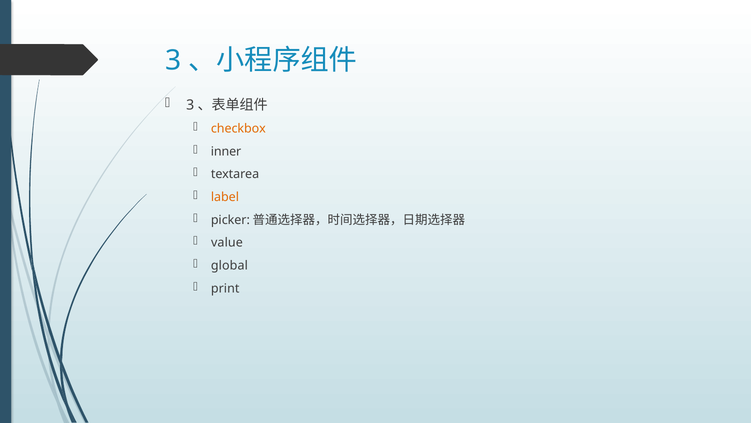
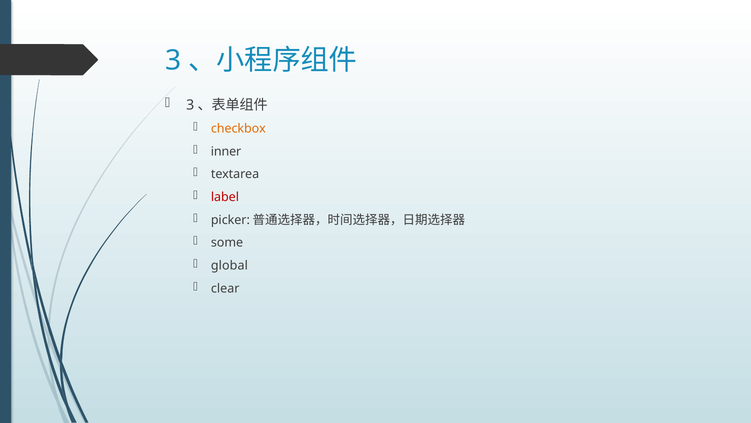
label colour: orange -> red (225, 197)
value: value -> some (227, 242)
print: print -> clear (225, 288)
